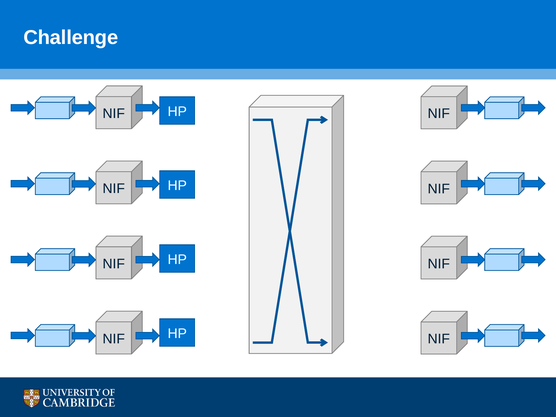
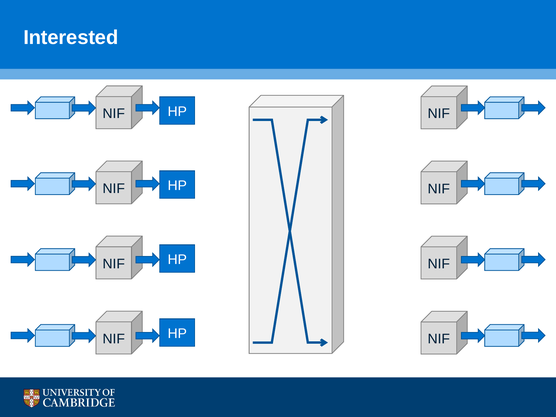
Challenge: Challenge -> Interested (71, 38)
